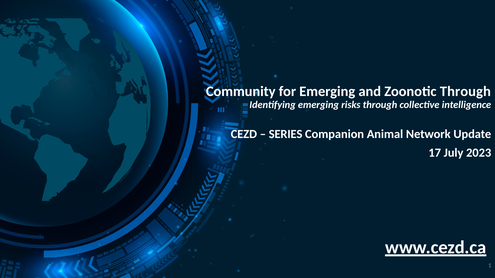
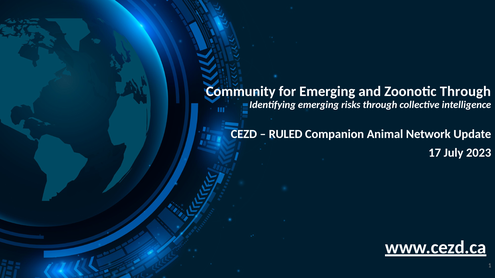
SERIES: SERIES -> RULED (286, 134)
